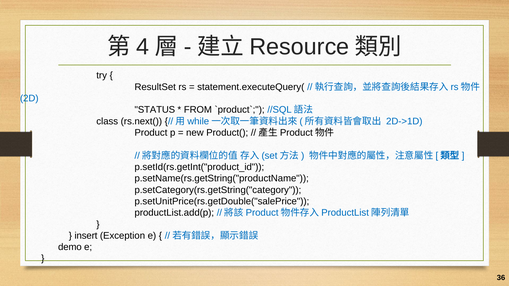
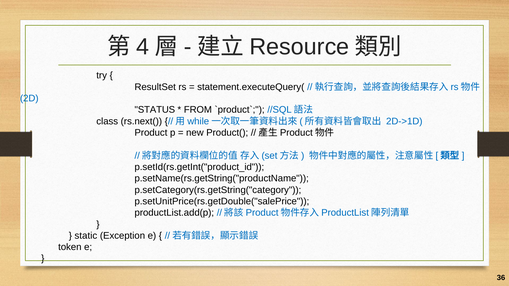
insert: insert -> static (86, 236)
demo: demo -> token (70, 247)
